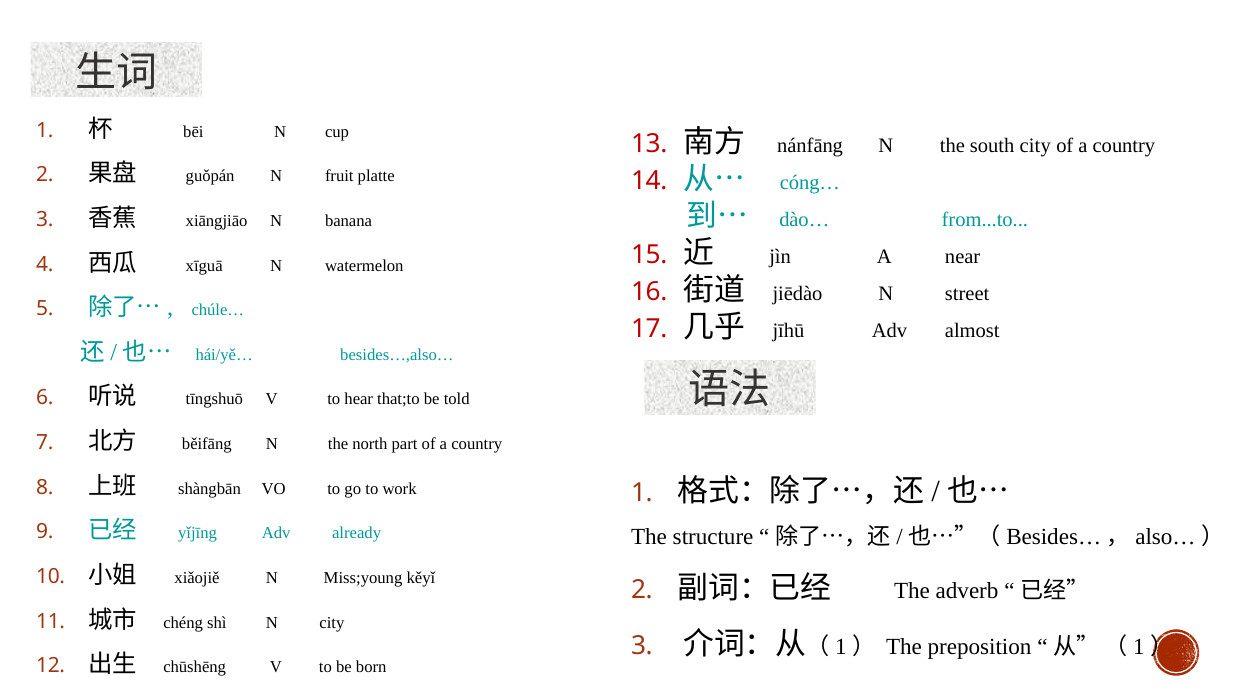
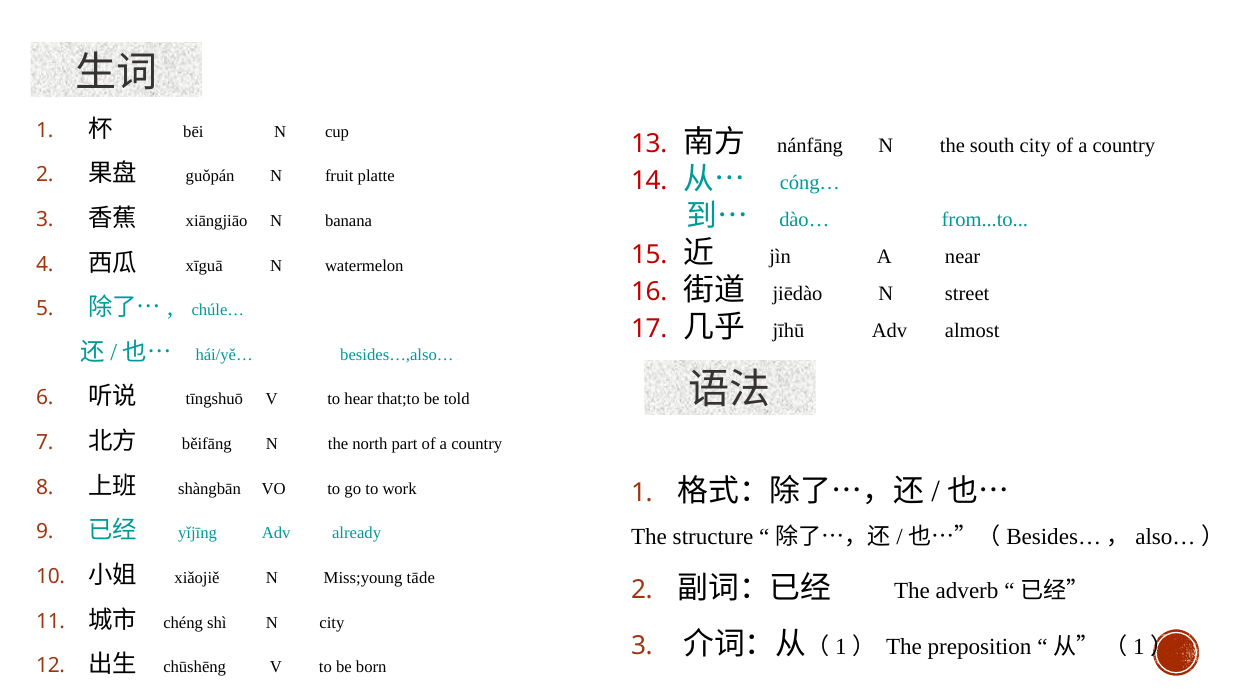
kěyǐ: kěyǐ -> tāde (421, 578)
